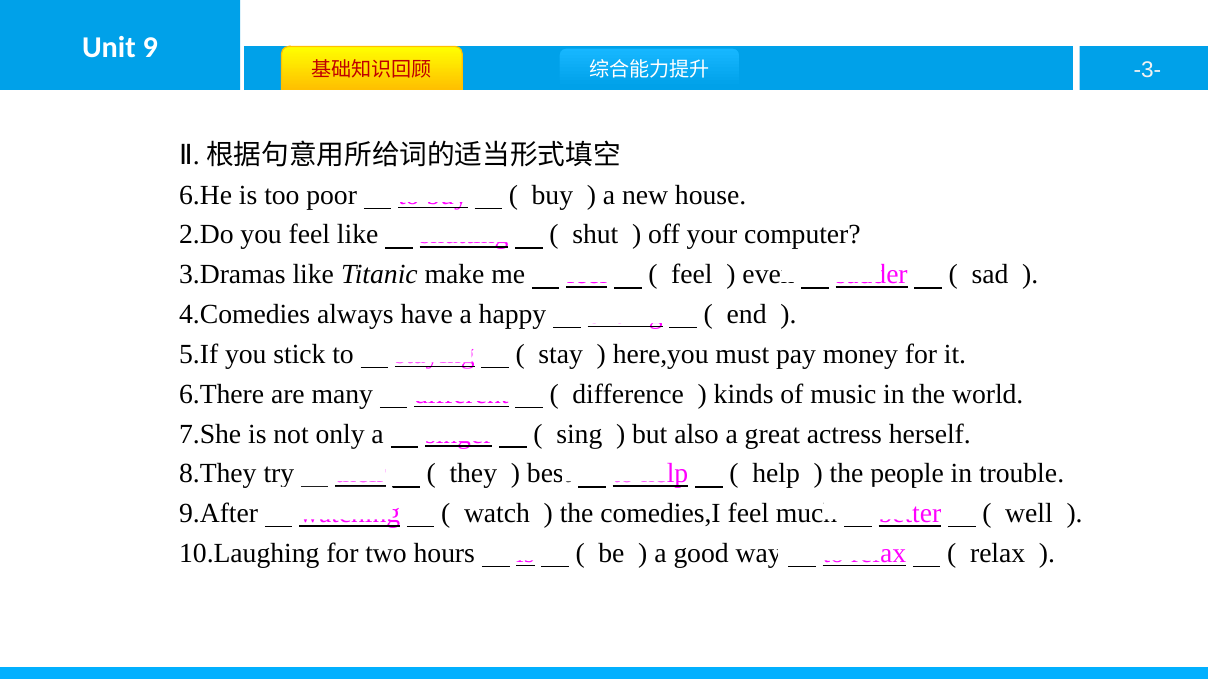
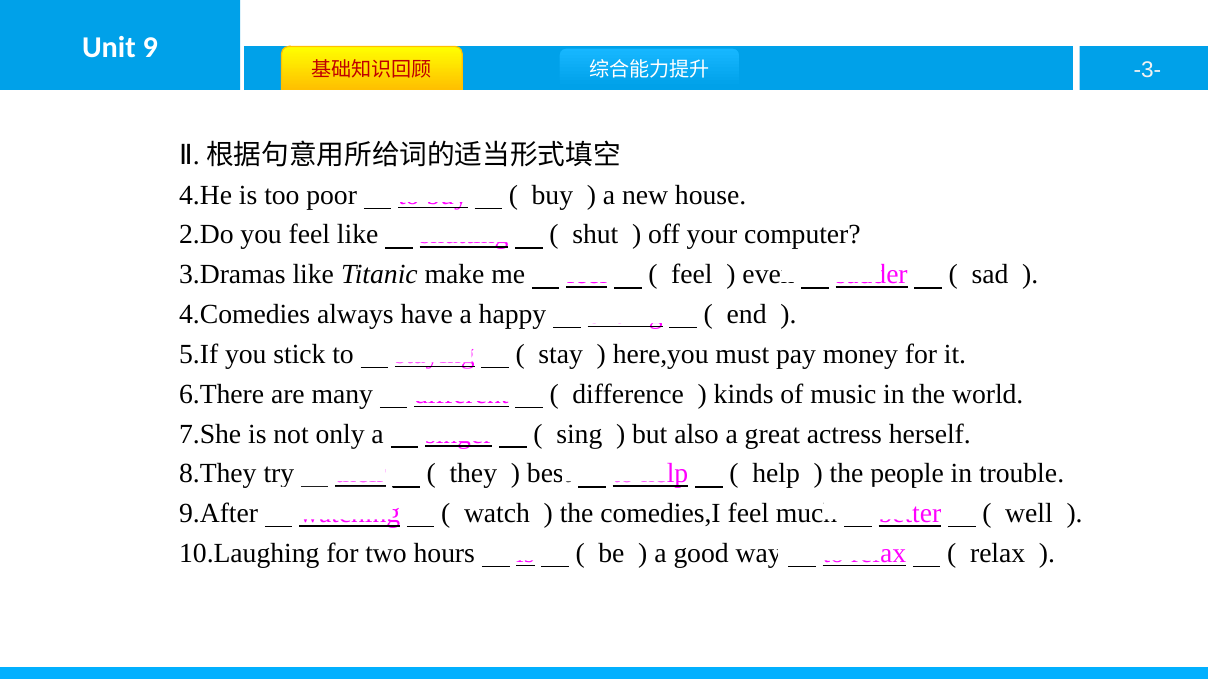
6.He: 6.He -> 4.He (206, 195)
